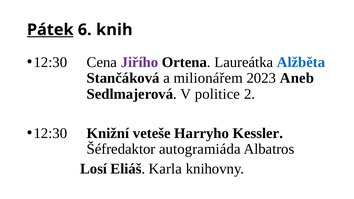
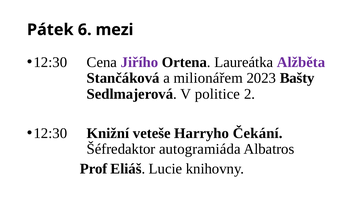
Pátek underline: present -> none (50, 30)
knih: knih -> mezi (115, 30)
Alžběta colour: blue -> purple (301, 62)
Aneb: Aneb -> Bašty (297, 78)
Kessler: Kessler -> Čekání (258, 133)
Losí: Losí -> Prof (94, 169)
Karla: Karla -> Lucie (165, 169)
